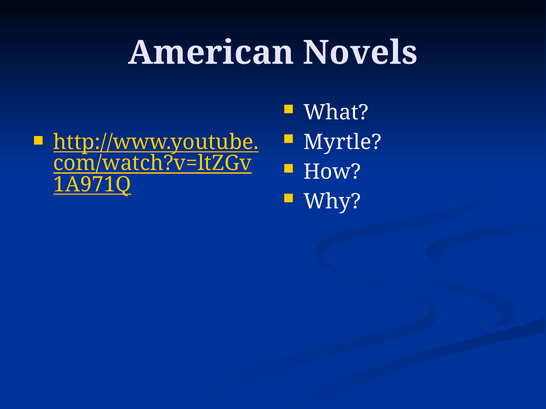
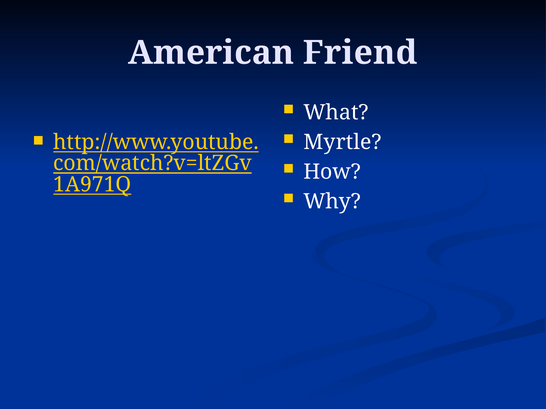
Novels: Novels -> Friend (360, 53)
